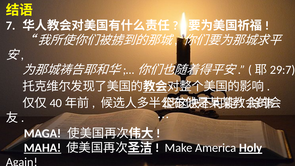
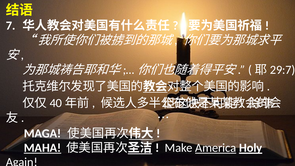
America underline: none -> present (216, 148)
